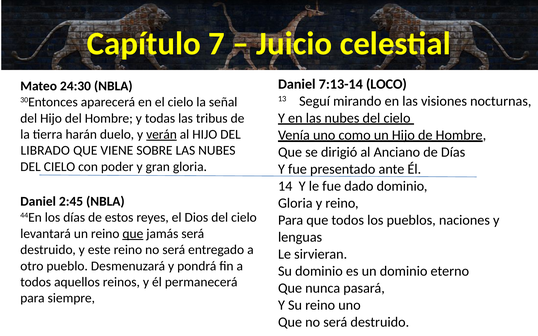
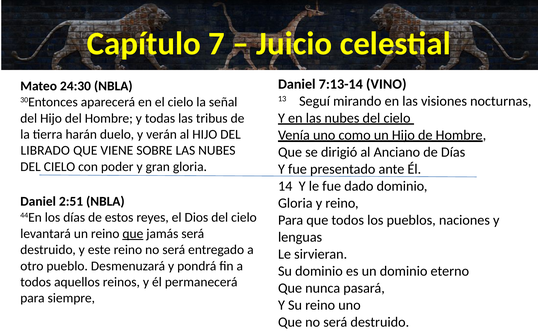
LOCO: LOCO -> VINO (386, 84)
verán underline: present -> none (162, 135)
2:45: 2:45 -> 2:51 (71, 202)
